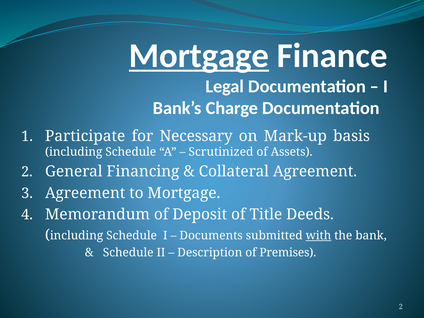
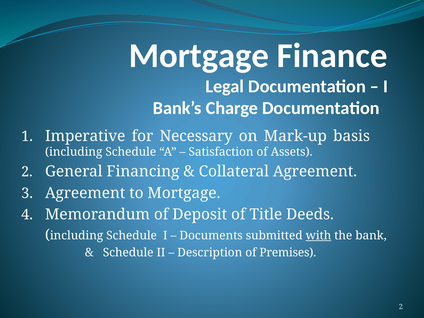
Mortgage underline: present -> none (199, 56)
Participate: Participate -> Imperative (85, 136)
Scrutinized: Scrutinized -> Satisfaction (221, 152)
